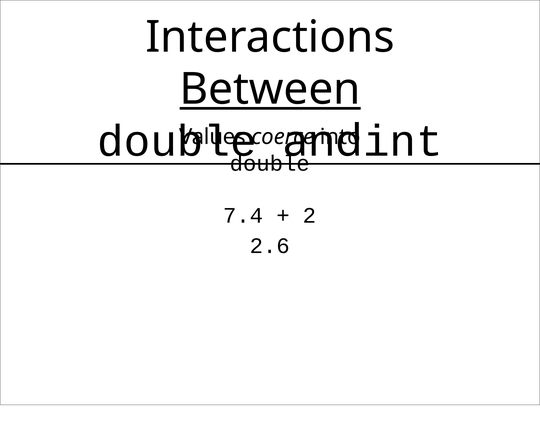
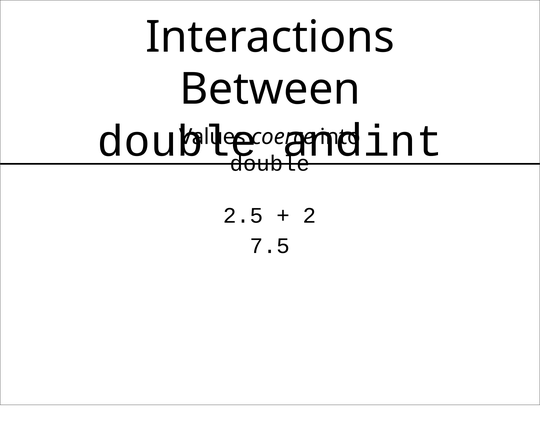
Between underline: present -> none (270, 89)
7.4: 7.4 -> 2.5 (243, 216)
2.6: 2.6 -> 7.5 (270, 246)
